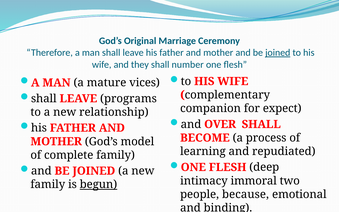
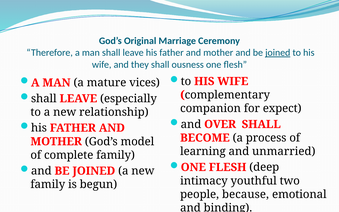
number: number -> ousness (188, 64)
programs: programs -> especially (128, 99)
repudiated: repudiated -> unmarried (284, 151)
immoral: immoral -> youthful (254, 181)
begun underline: present -> none (98, 184)
